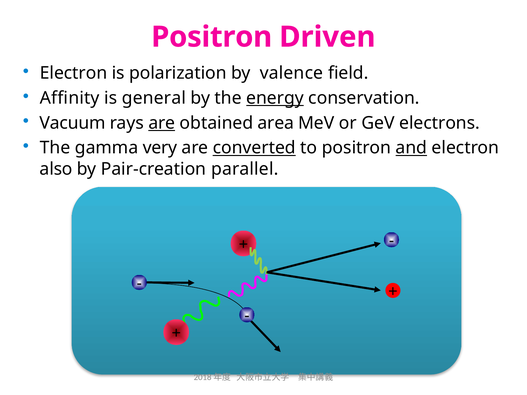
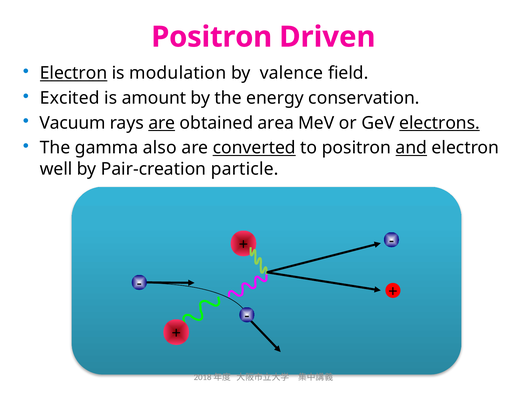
Electron underline: none -> present (74, 73)
polarization: polarization -> modulation (178, 73)
Affinity: Affinity -> Excited (70, 98)
general: general -> amount (154, 98)
energy underline: present -> none (275, 98)
electrons underline: none -> present (440, 123)
very: very -> also (160, 148)
also: also -> well (56, 169)
parallel: parallel -> particle (245, 169)
